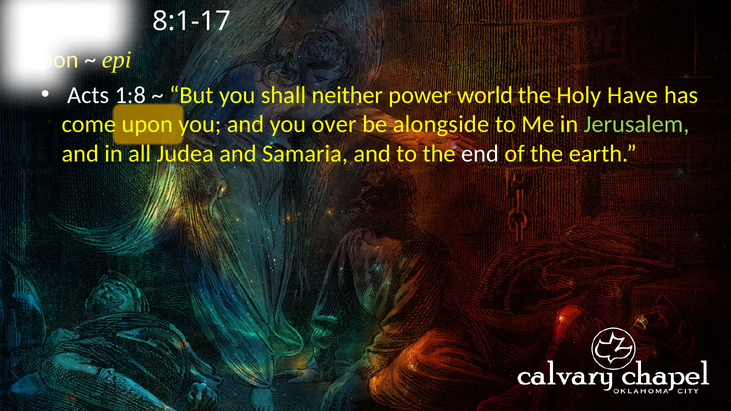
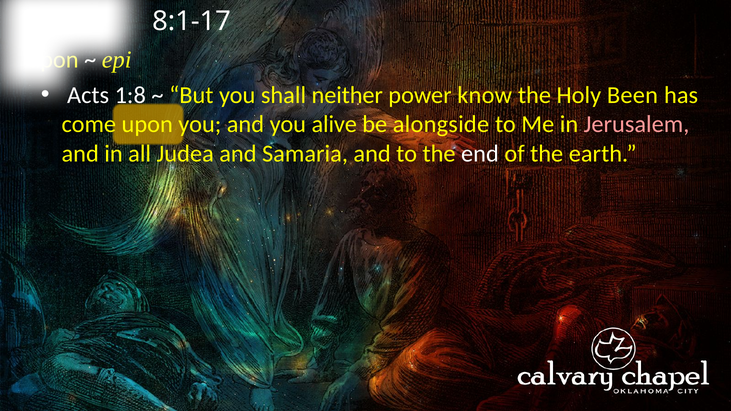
world: world -> know (485, 95)
Have: Have -> Been (632, 95)
over: over -> alive (334, 124)
Jerusalem colour: light green -> pink (637, 124)
